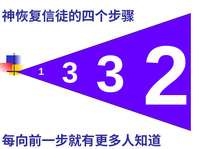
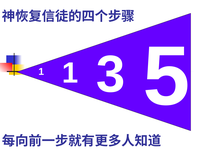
1 3: 3 -> 1 (70, 73)
2: 2 -> 5 (166, 77)
